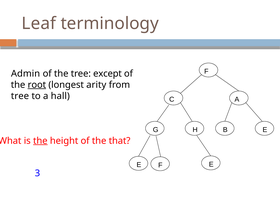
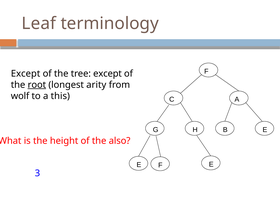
Admin: Admin -> Except (26, 74)
tree: tree -> wolf (20, 96)
hall: hall -> this (60, 96)
the underline: present -> none (40, 141)
that: that -> also (120, 141)
